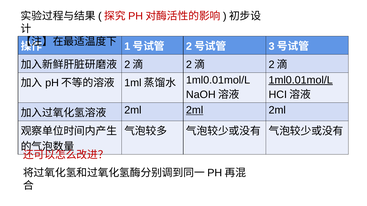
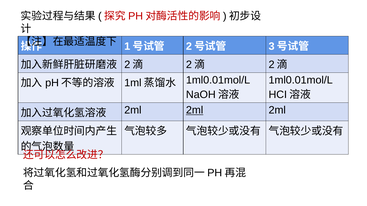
1ml0.01mol/L underline: present -> none (301, 80)
